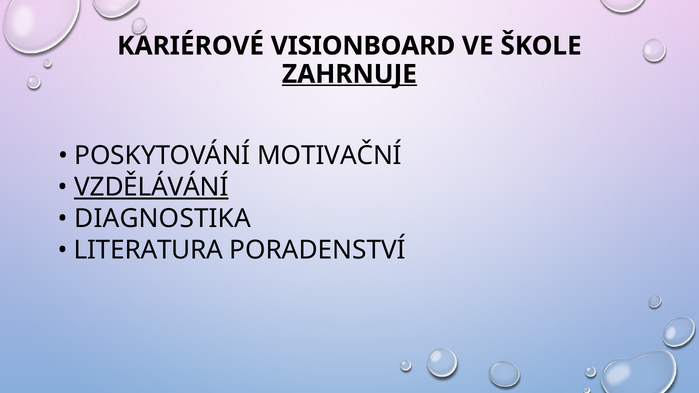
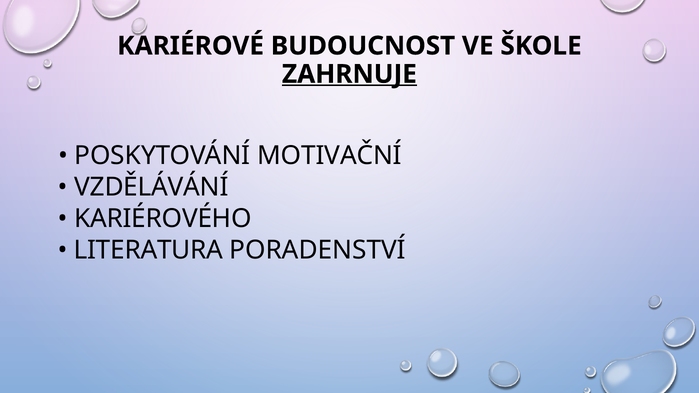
VISIONBOARD: VISIONBOARD -> BUDOUCNOST (363, 46)
VZDĚLÁVÁNÍ underline: present -> none (151, 187)
DIAGNOSTIKA: DIAGNOSTIKA -> KARIÉROVÉHO (163, 219)
